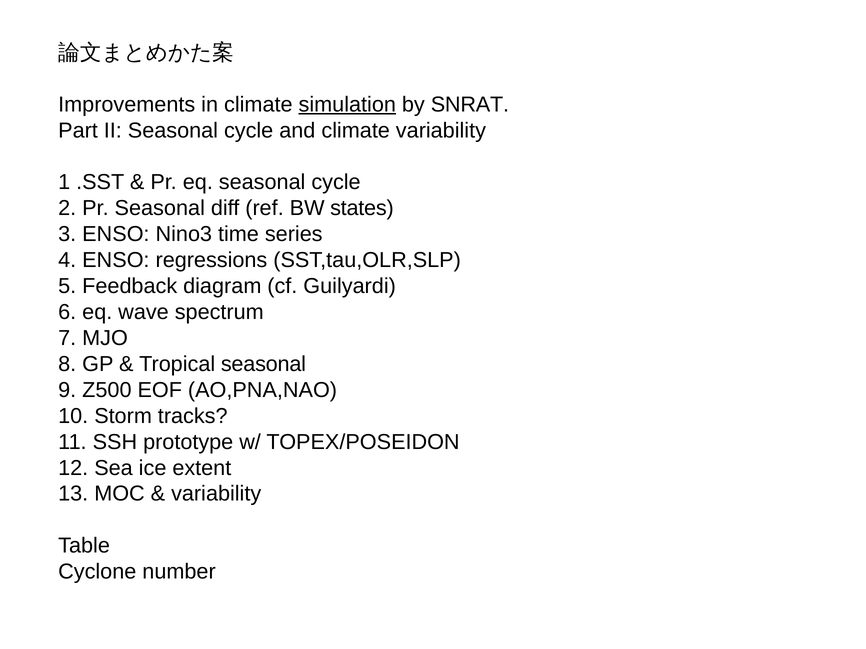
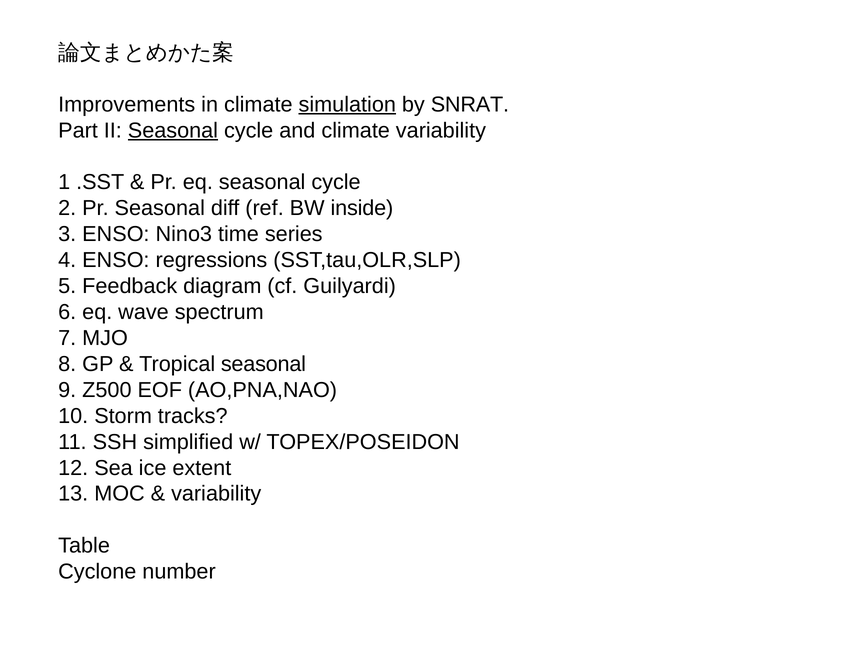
Seasonal underline: none -> present (173, 130)
states: states -> inside (362, 208)
prototype: prototype -> simplified (188, 442)
